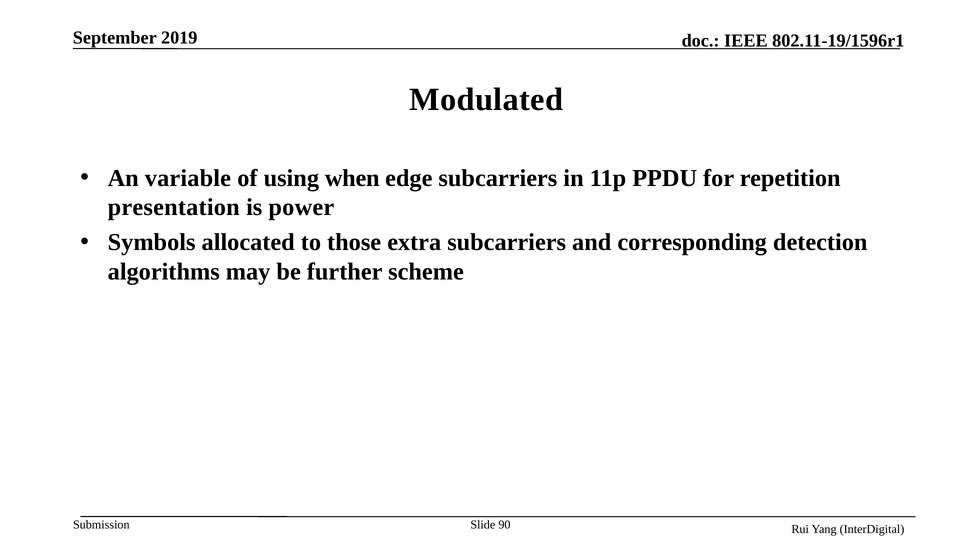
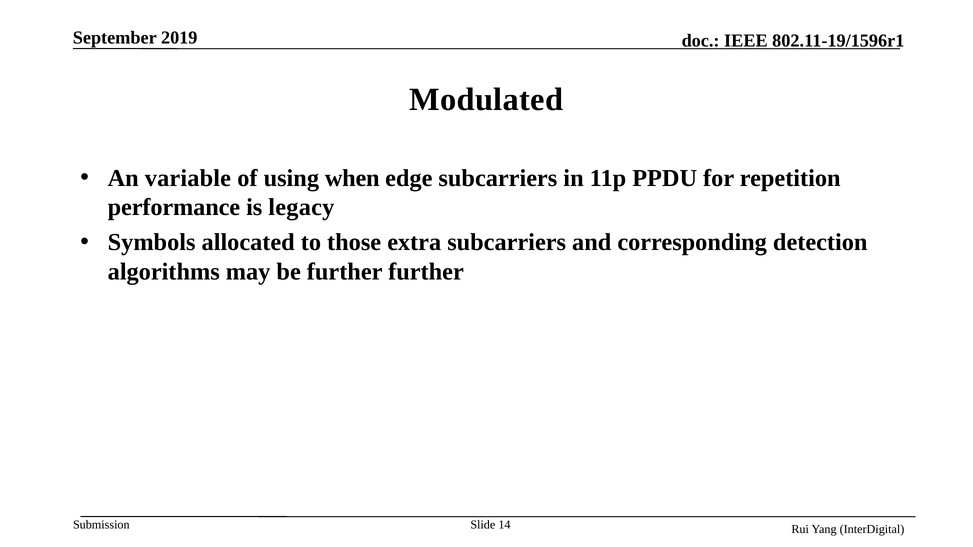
presentation: presentation -> performance (174, 207)
power: power -> legacy (301, 207)
further scheme: scheme -> further (426, 272)
90: 90 -> 14 (504, 525)
